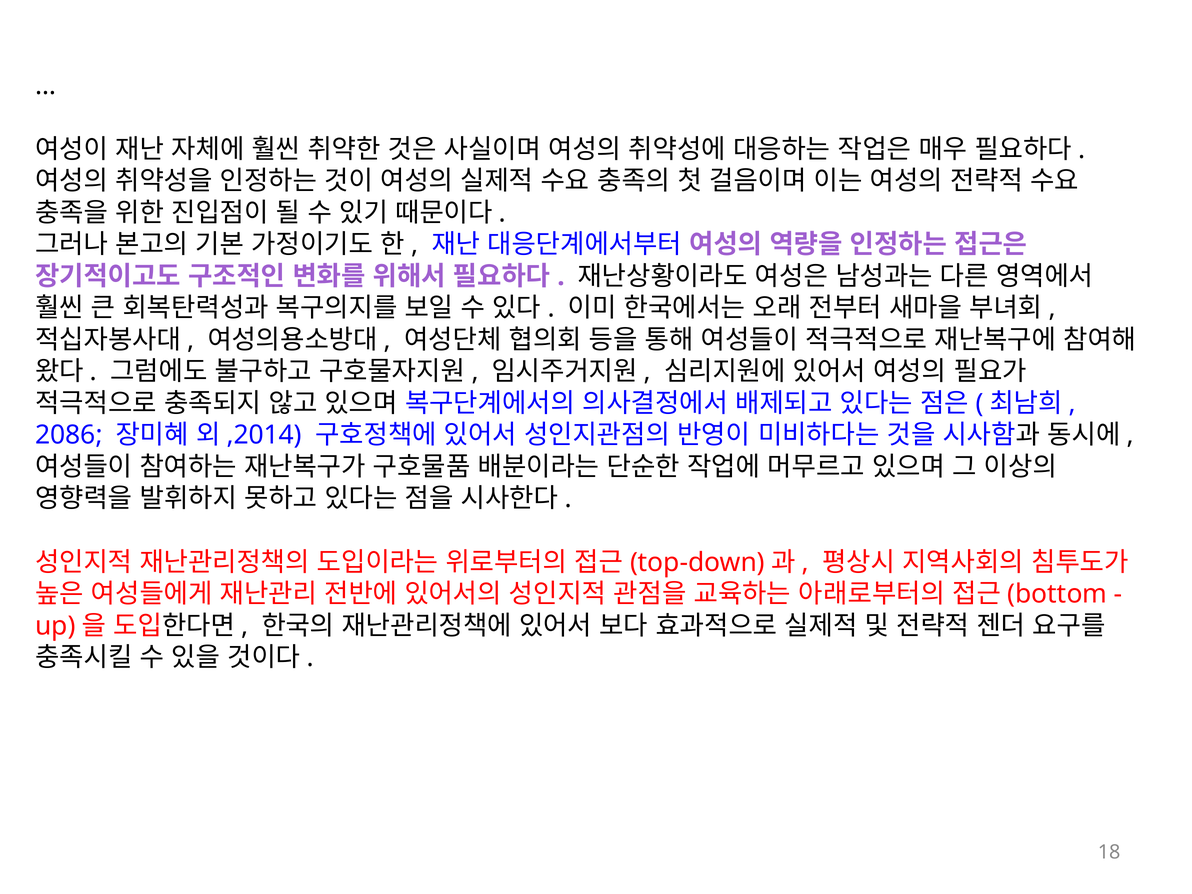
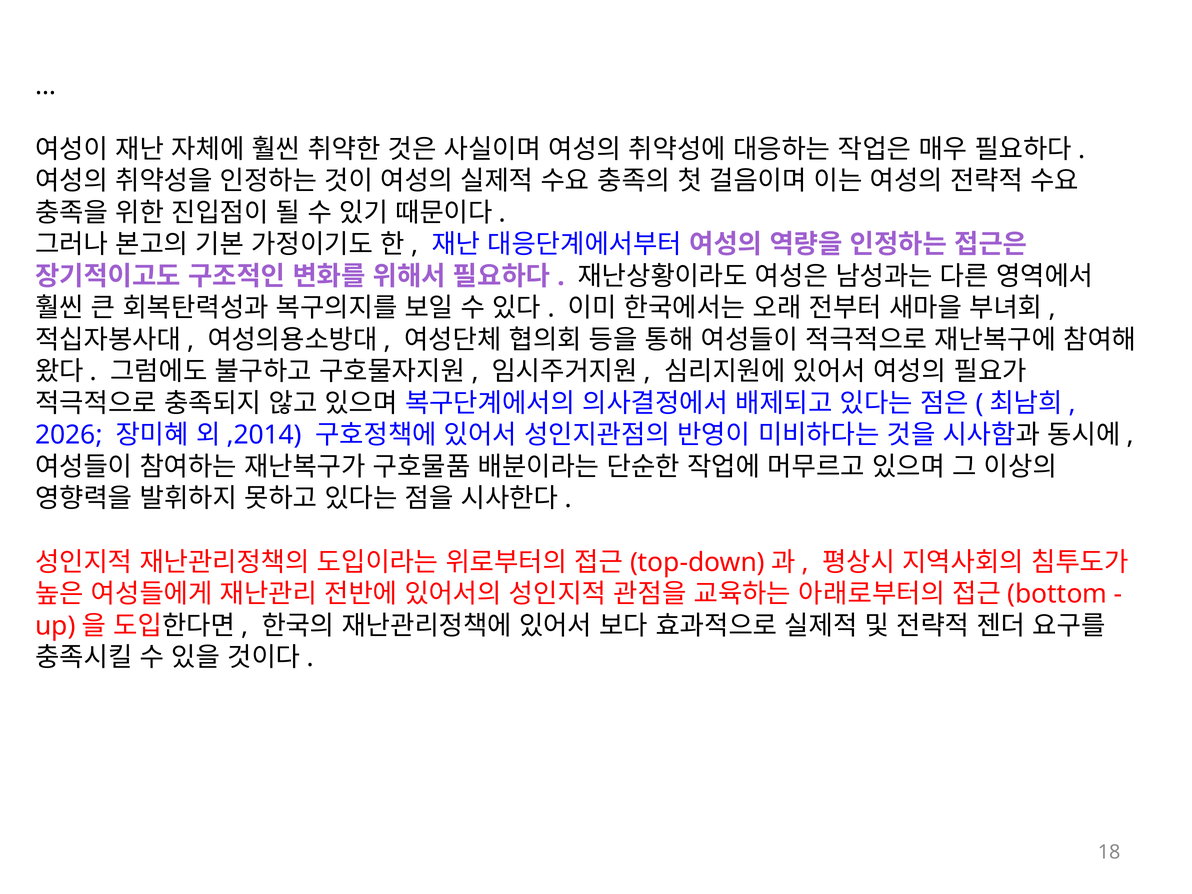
2086: 2086 -> 2026 (69, 435)
